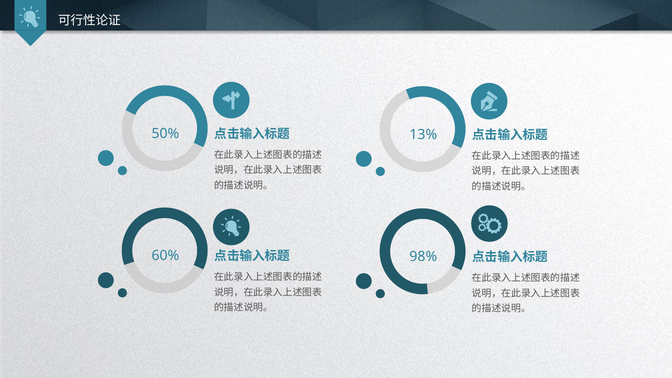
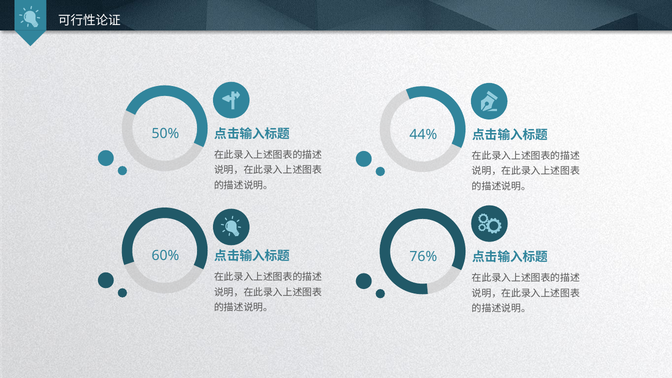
13%: 13% -> 44% (423, 134)
98%: 98% -> 76% (423, 257)
